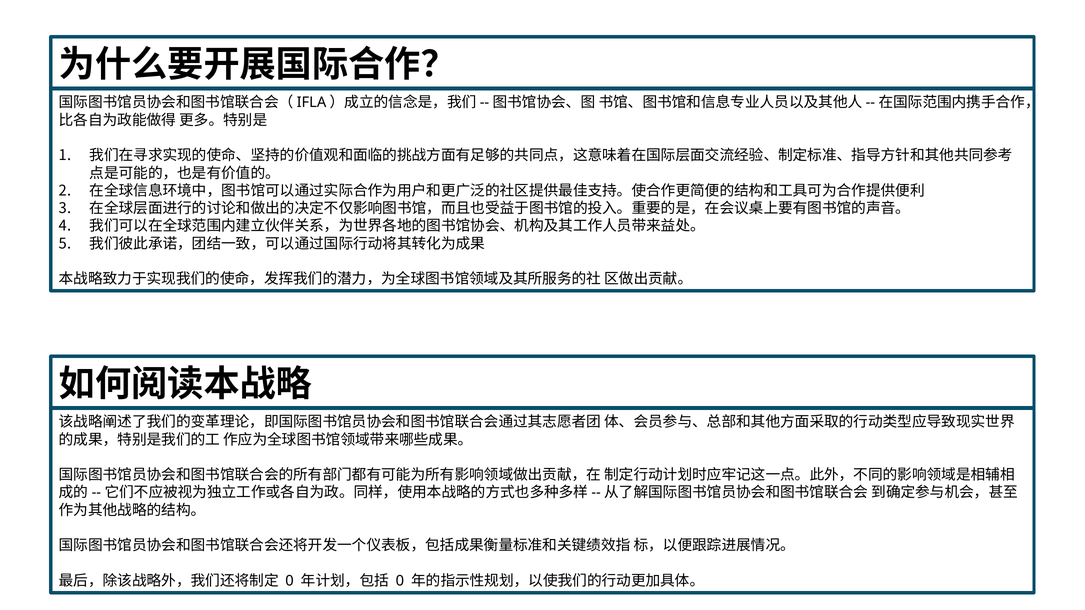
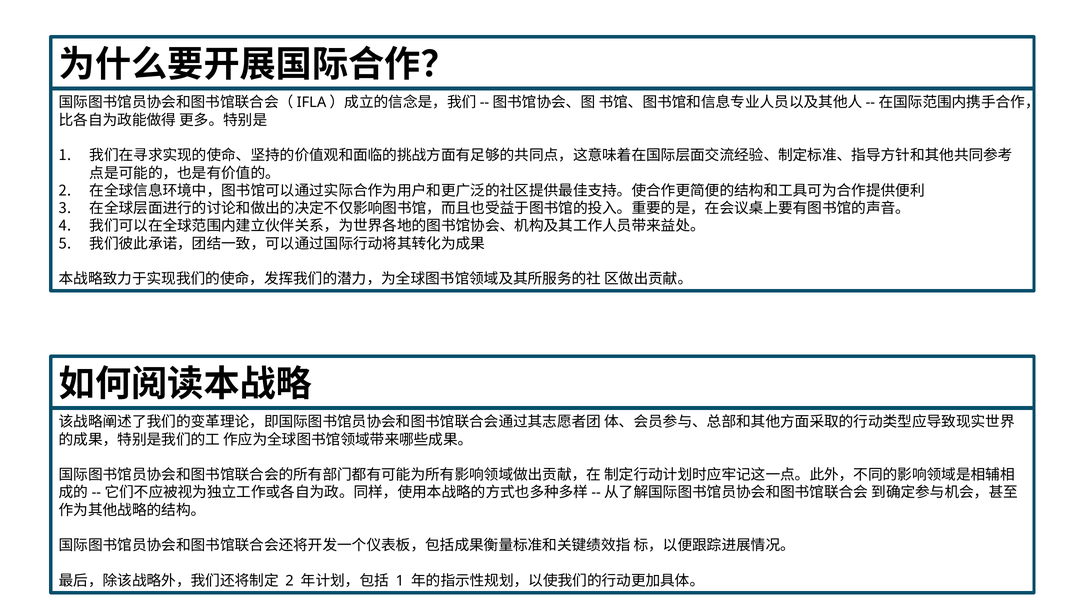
0: 0 -> 2 (290, 581)
0: 0 -> 1 (400, 581)
